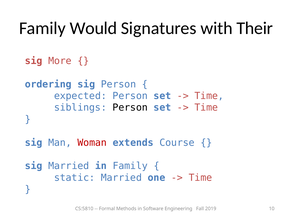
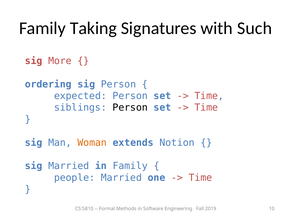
Would: Would -> Taking (93, 28)
Their: Their -> Such (255, 28)
Woman colour: red -> orange (92, 143)
Course: Course -> Notion (177, 143)
static: static -> people (75, 178)
